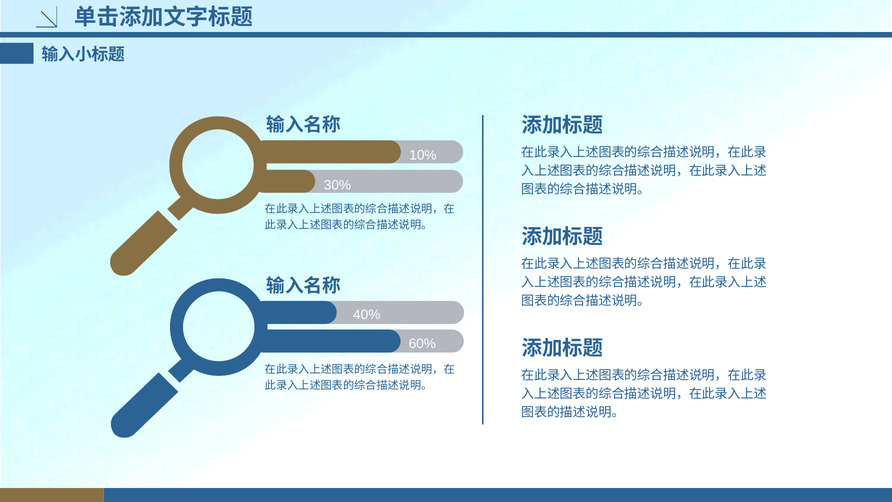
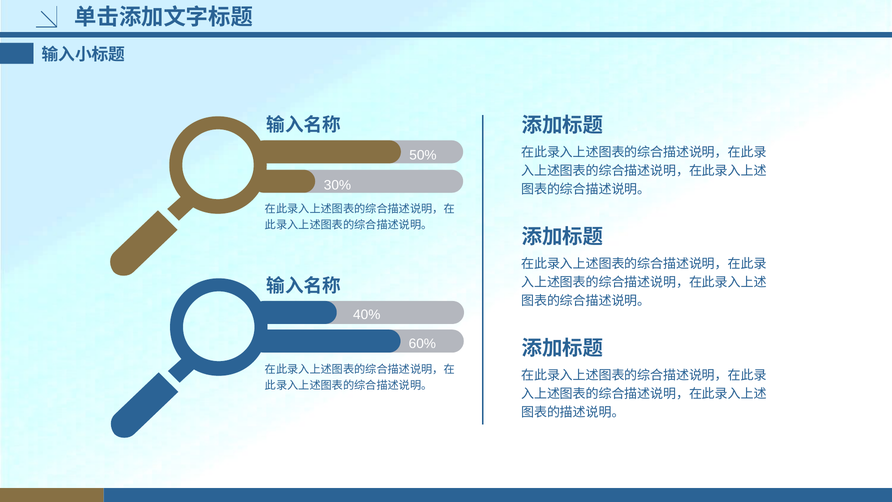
10%: 10% -> 50% (423, 155)
